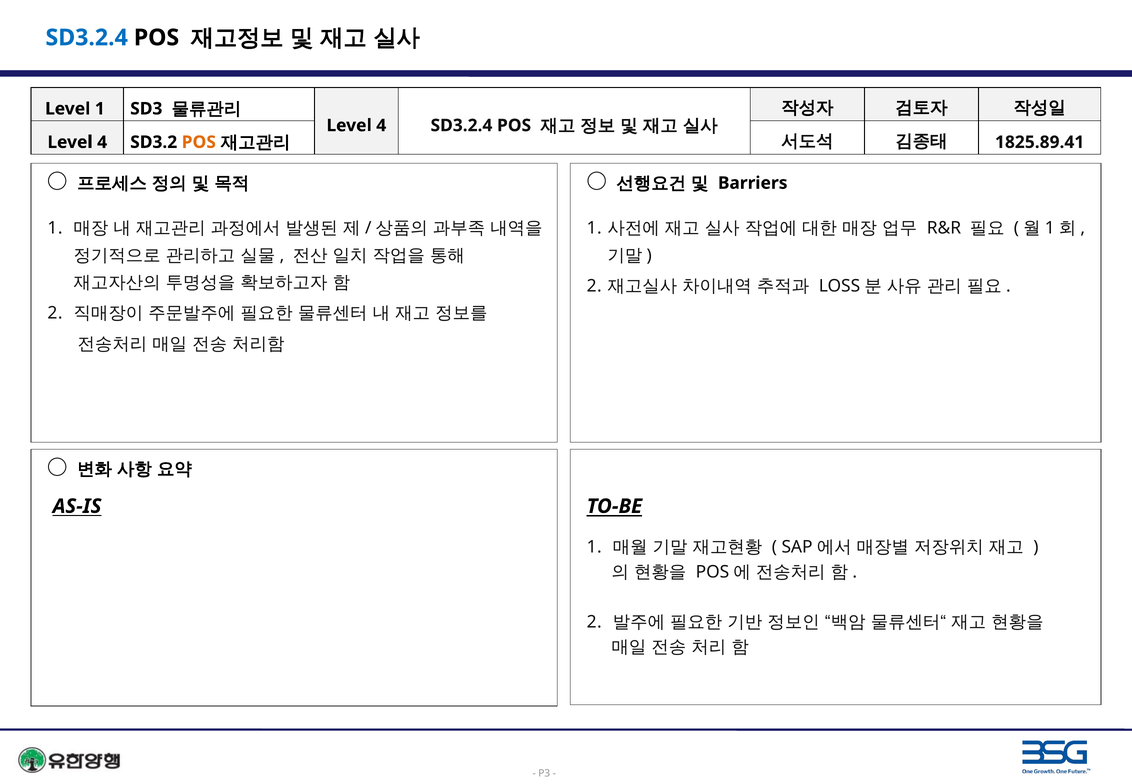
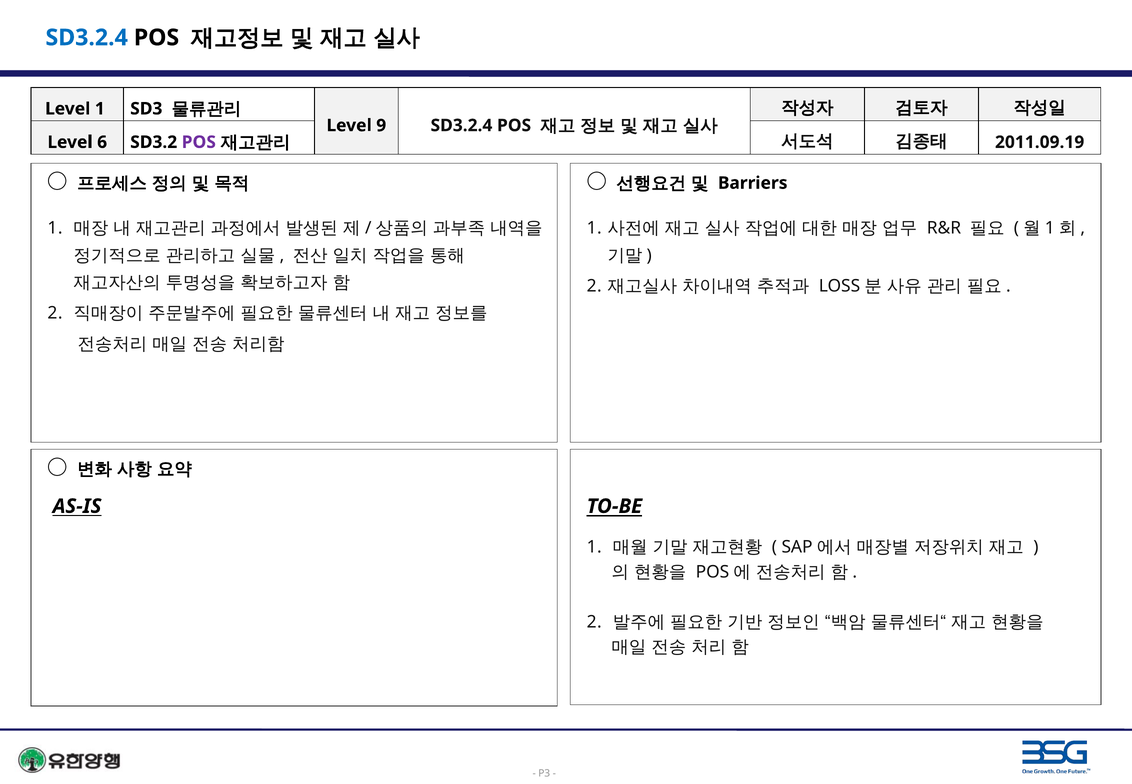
4: 4 -> 9 (381, 125)
4: 4 -> 6 (102, 142)
POS colour: orange -> purple (199, 142)
1825.89.41: 1825.89.41 -> 2011.09.19 (1040, 142)
